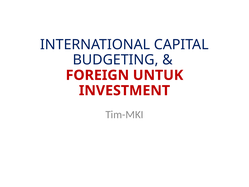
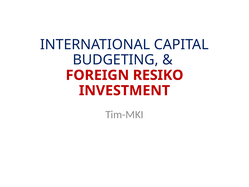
UNTUK: UNTUK -> RESIKO (158, 75)
